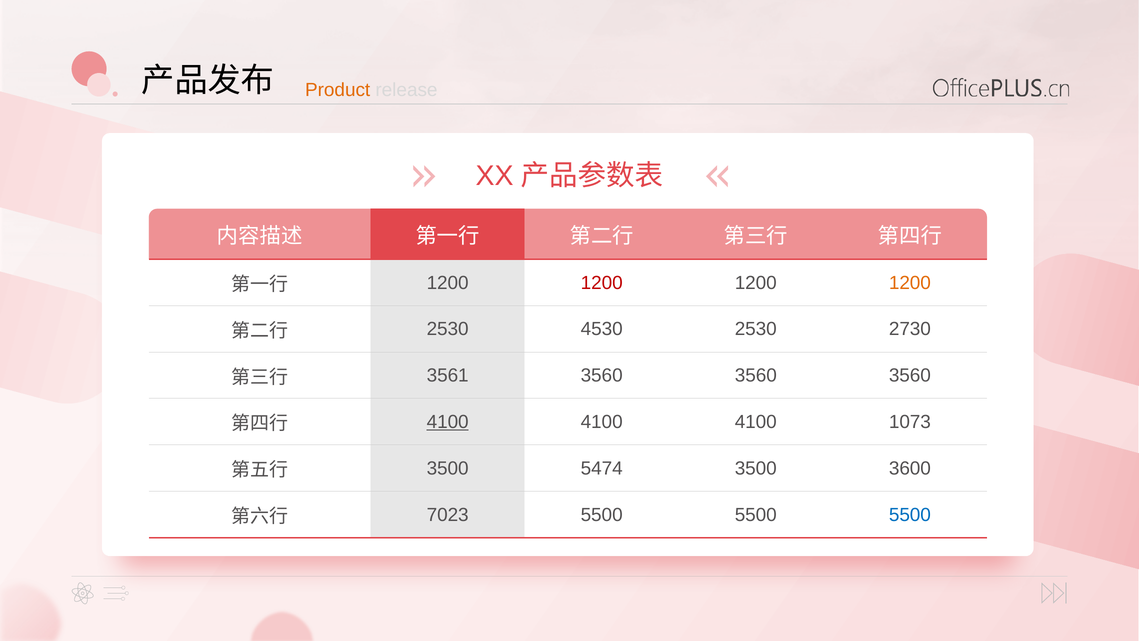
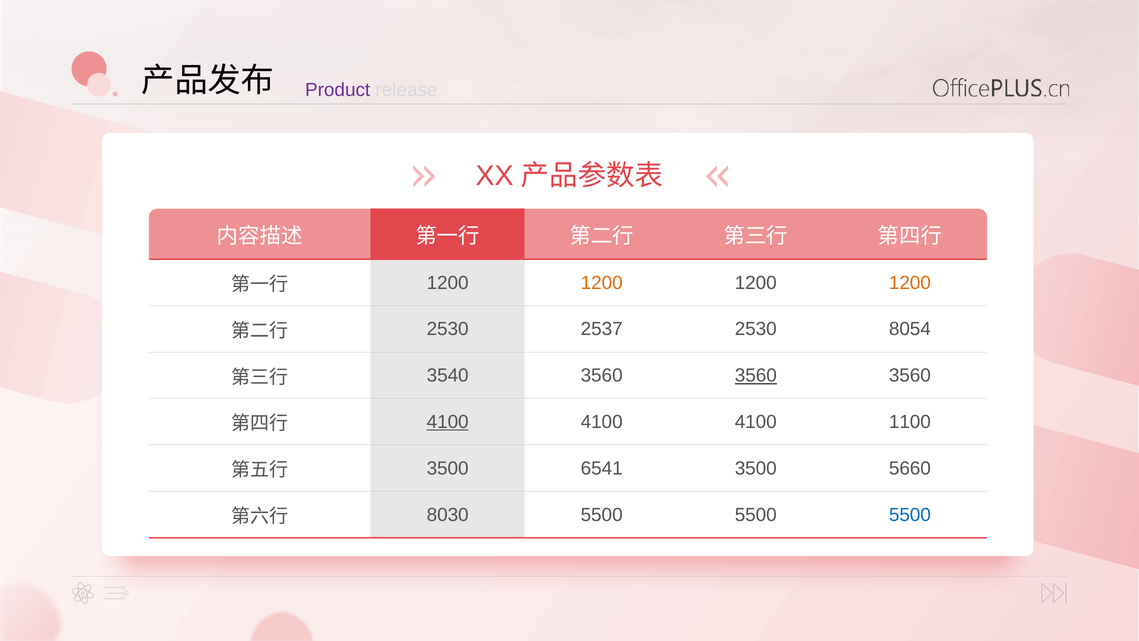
Product colour: orange -> purple (338, 90)
1200 colour: red -> orange (602, 283)
4530: 4530 -> 2537 (602, 329)
2730: 2730 -> 8054 (910, 329)
3561: 3561 -> 3540 (448, 375)
3560 underline: none -> present (756, 375)
1073: 1073 -> 1100 (910, 422)
5474: 5474 -> 6541 (602, 468)
3600: 3600 -> 5660 (910, 468)
7023: 7023 -> 8030 (448, 514)
